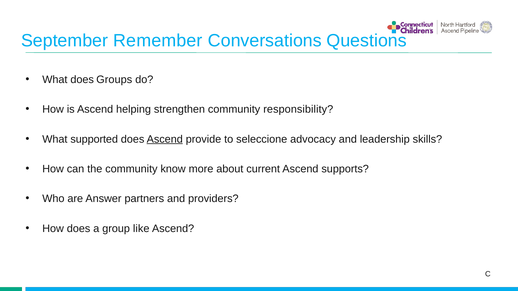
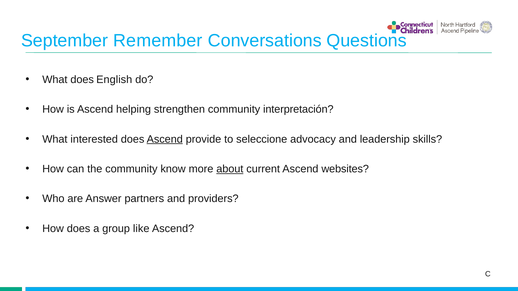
Groups: Groups -> English (114, 80)
responsibility: responsibility -> interpretación (298, 109)
supported: supported -> interested (94, 139)
about underline: none -> present (230, 169)
supports: supports -> websites (345, 169)
